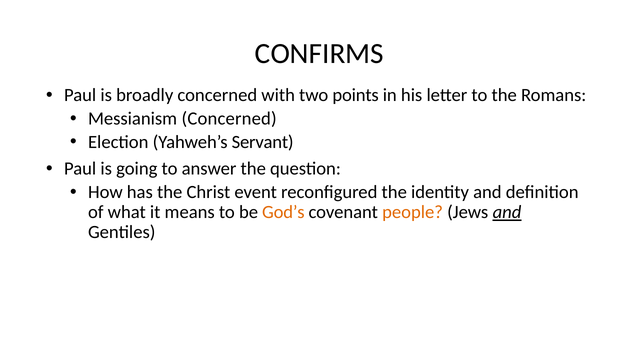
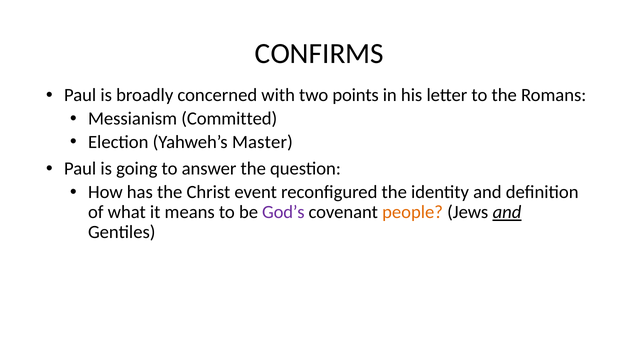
Messianism Concerned: Concerned -> Committed (229, 119)
Servant: Servant -> Master (262, 142)
God’s colour: orange -> purple (283, 212)
